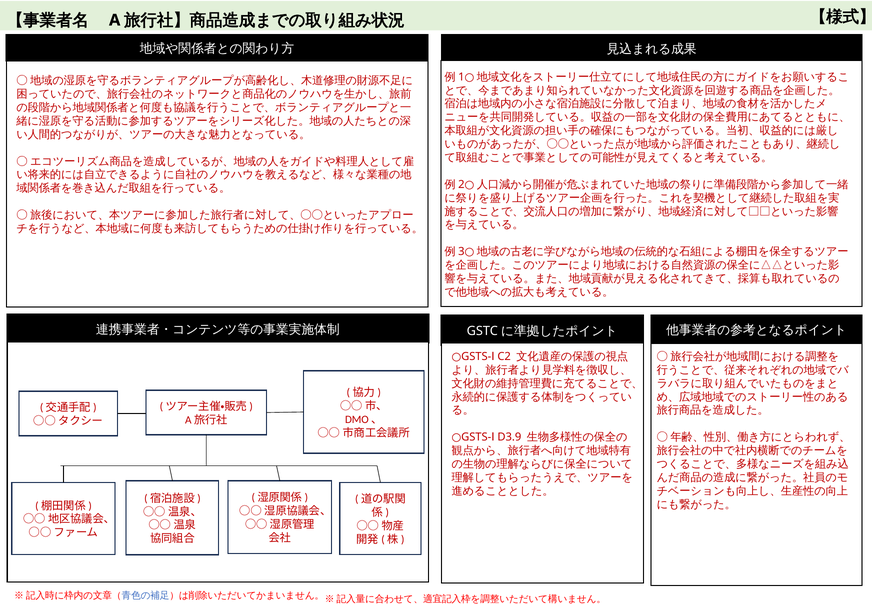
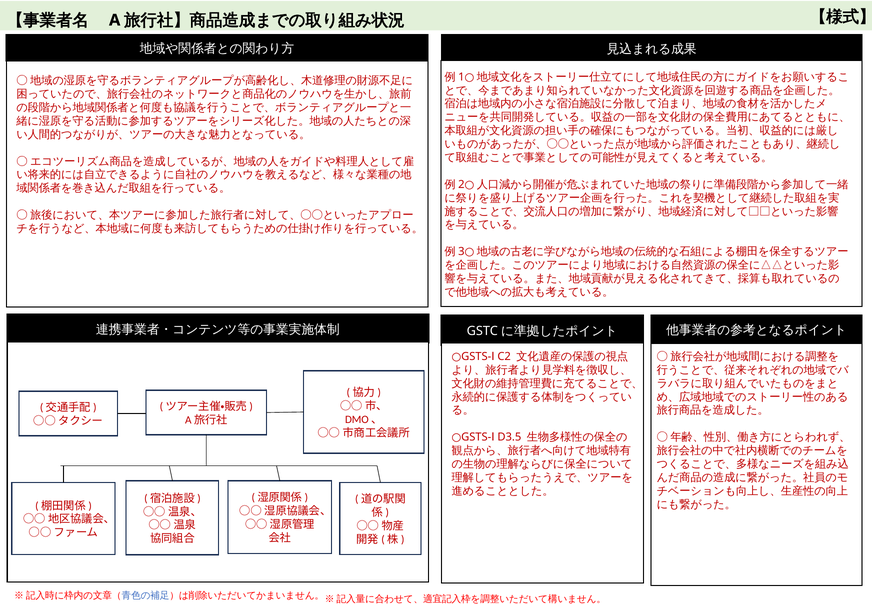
D3.9: D3.9 -> D3.5 (509, 437)
